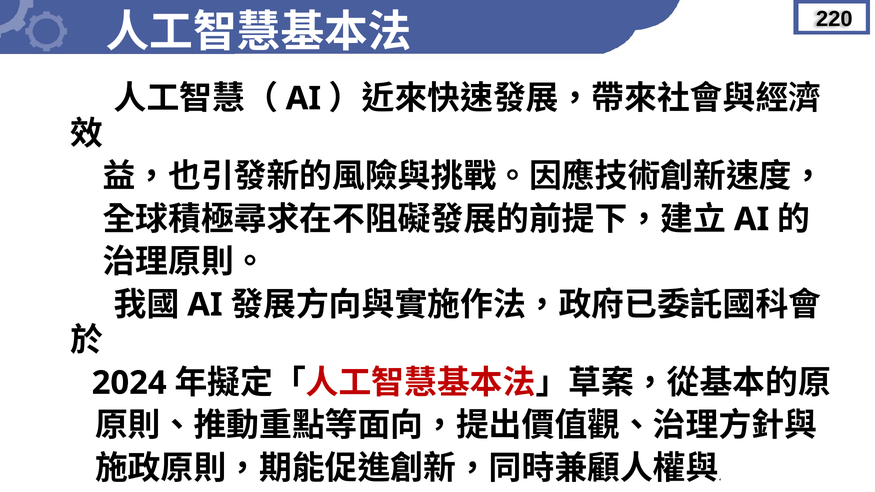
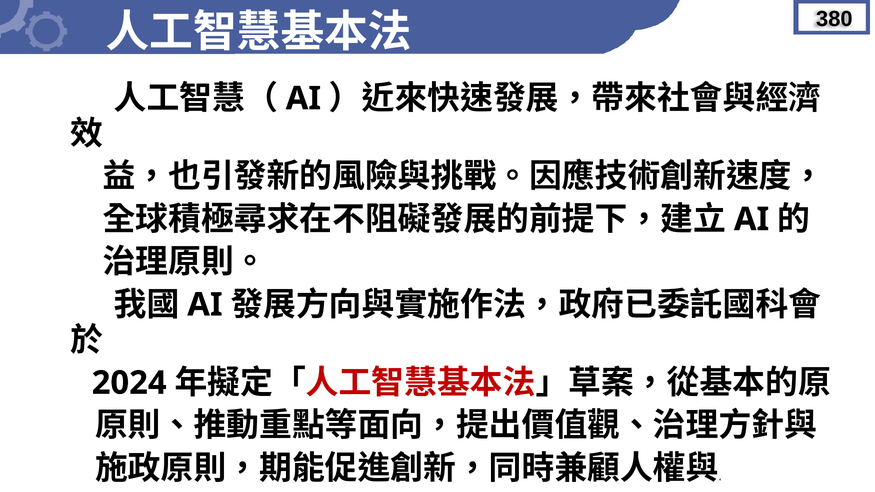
220: 220 -> 380 (834, 19)
